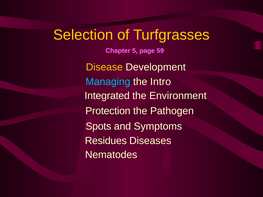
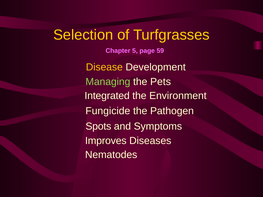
Managing colour: light blue -> light green (108, 82)
Intro: Intro -> Pets (161, 82)
Protection: Protection -> Fungicide (108, 111)
Residues: Residues -> Improves (106, 141)
